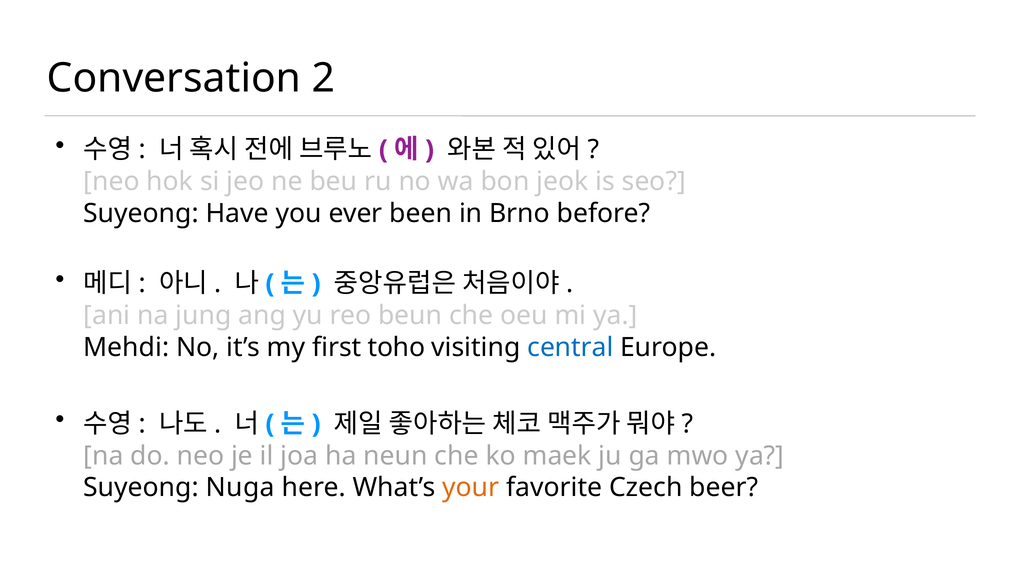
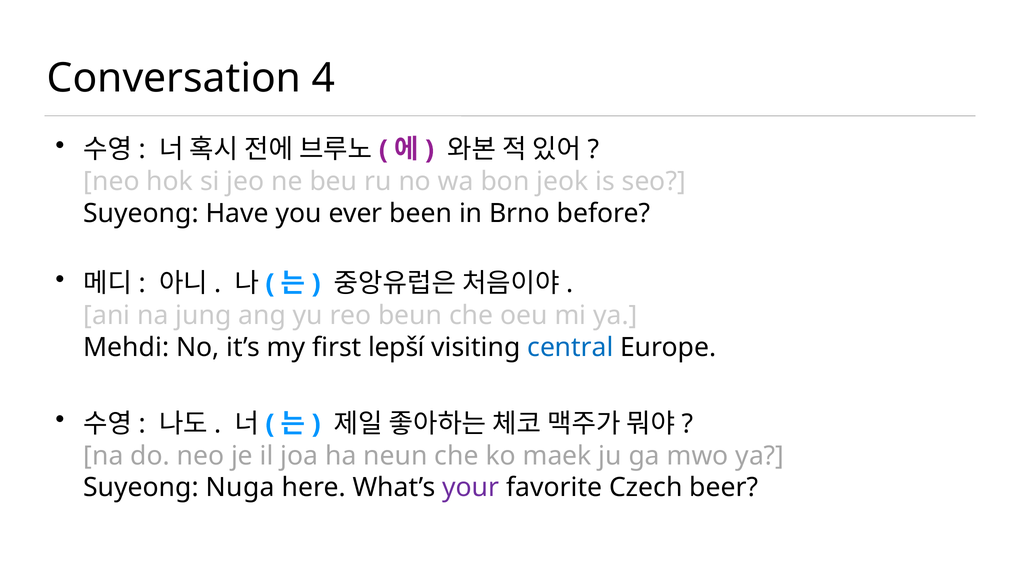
2: 2 -> 4 (323, 78)
toho: toho -> lepší (396, 347)
your colour: orange -> purple (471, 487)
